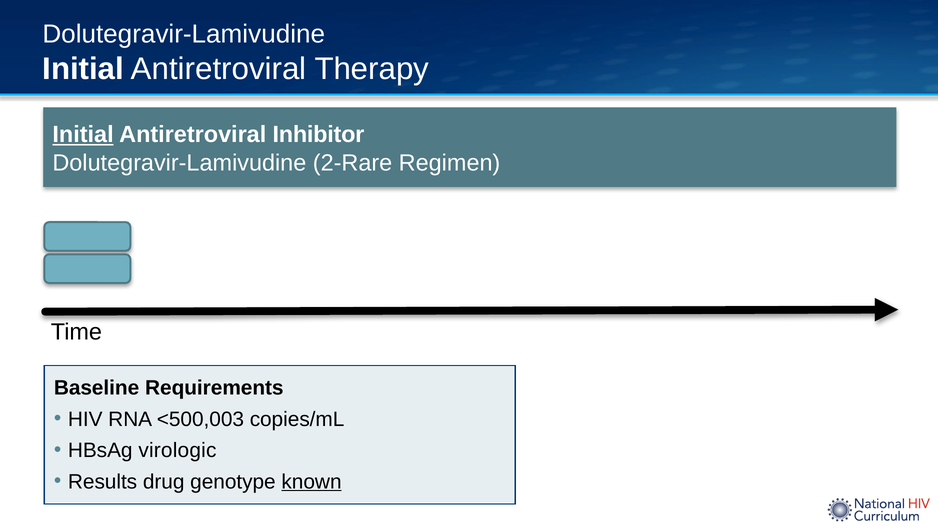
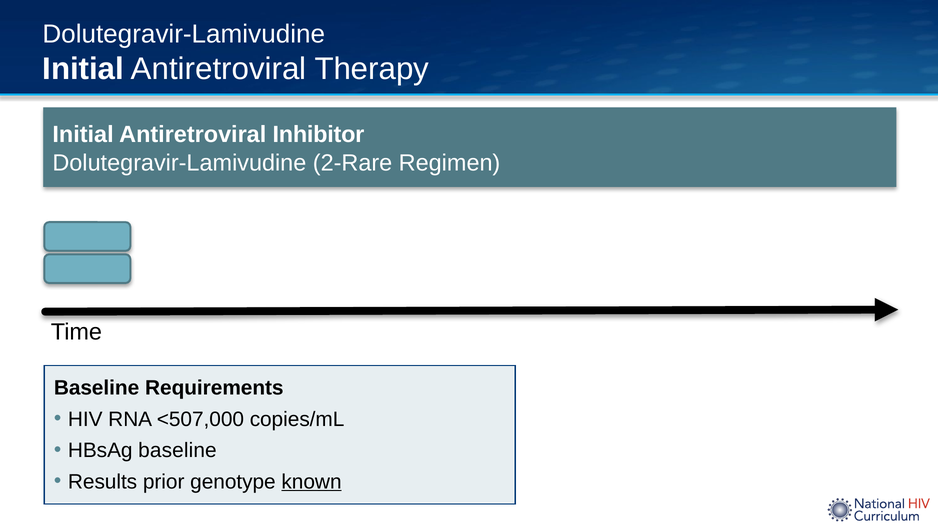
Initial underline: present -> none (83, 135)
<500,003: <500,003 -> <507,000 (200, 420)
HBsAg virologic: virologic -> baseline (177, 451)
drug: drug -> prior (164, 482)
